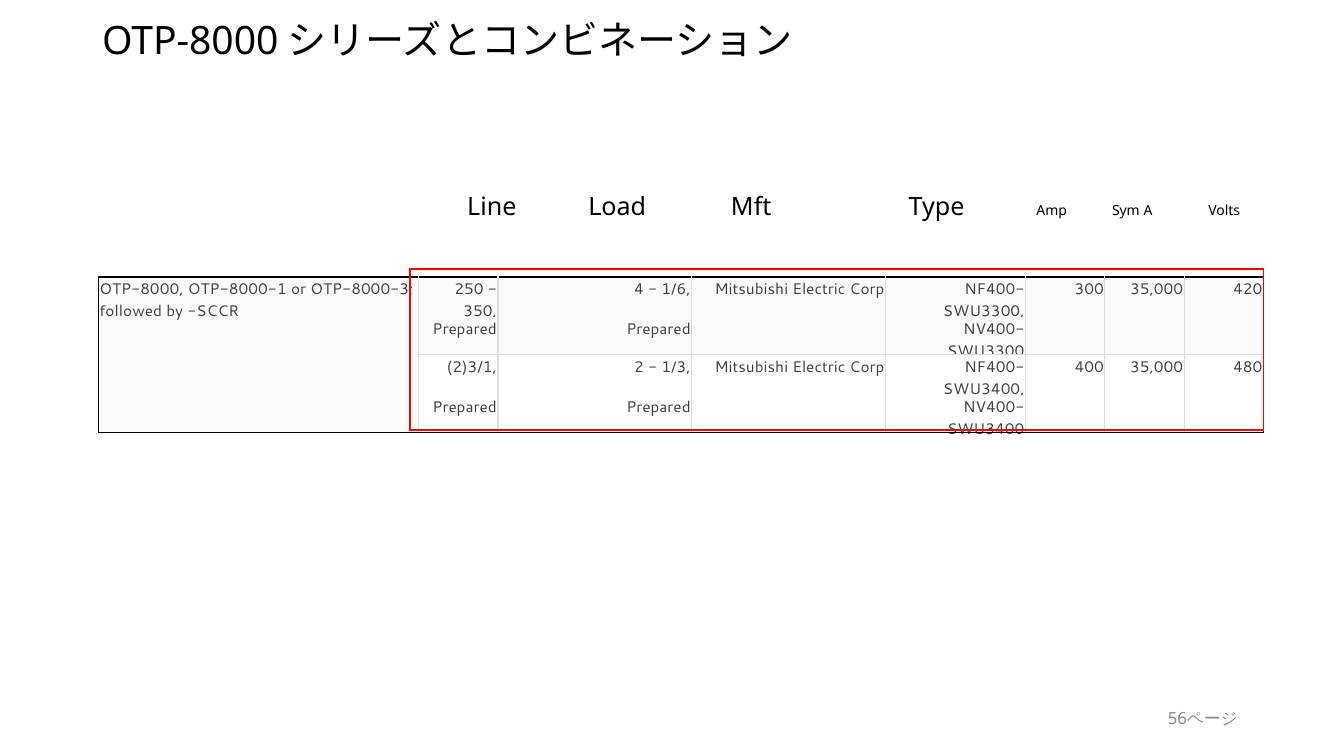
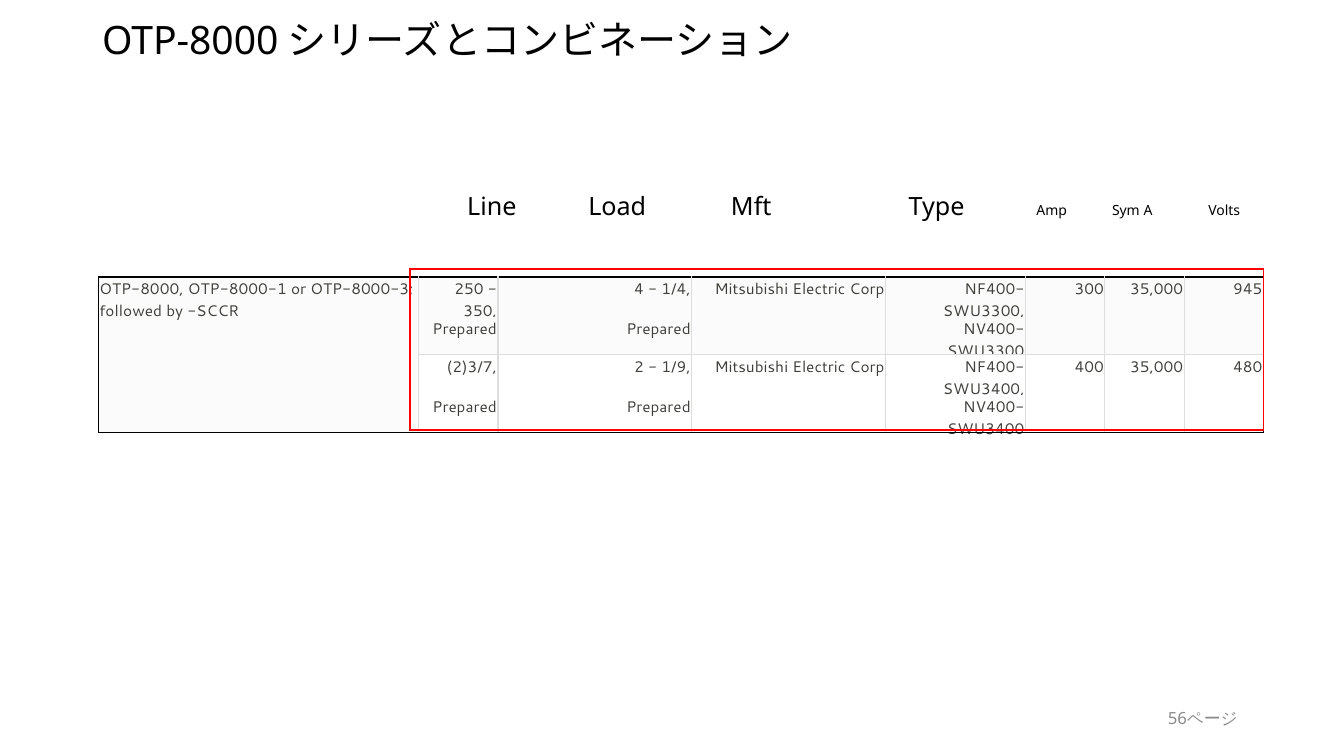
1/6: 1/6 -> 1/4 (676, 290)
420: 420 -> 945 (1248, 290)
2)3/1: 2)3/1 -> 2)3/7 (472, 368)
1/3: 1/3 -> 1/9 (676, 368)
